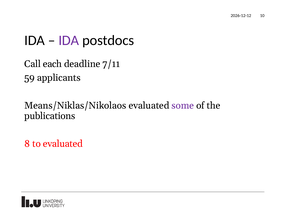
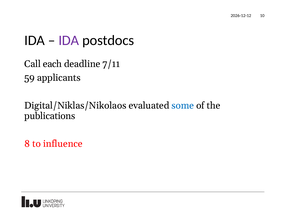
Means/Niklas/Nikolaos: Means/Niklas/Nikolaos -> Digital/Niklas/Nikolaos (75, 106)
some colour: purple -> blue (183, 106)
to evaluated: evaluated -> influence (63, 144)
